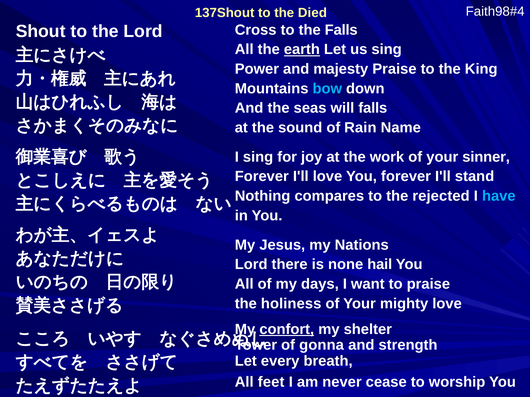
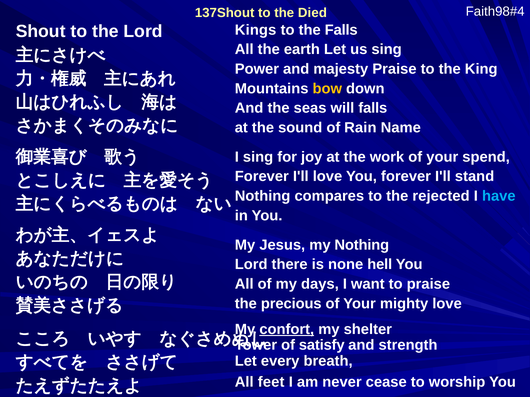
Cross: Cross -> Kings (256, 30)
earth underline: present -> none (302, 49)
bow colour: light blue -> yellow (327, 89)
sinner: sinner -> spend (486, 157)
my Nations: Nations -> Nothing (362, 245)
hail: hail -> hell (380, 265)
holiness: holiness -> precious (291, 304)
gonna: gonna -> satisfy (322, 346)
